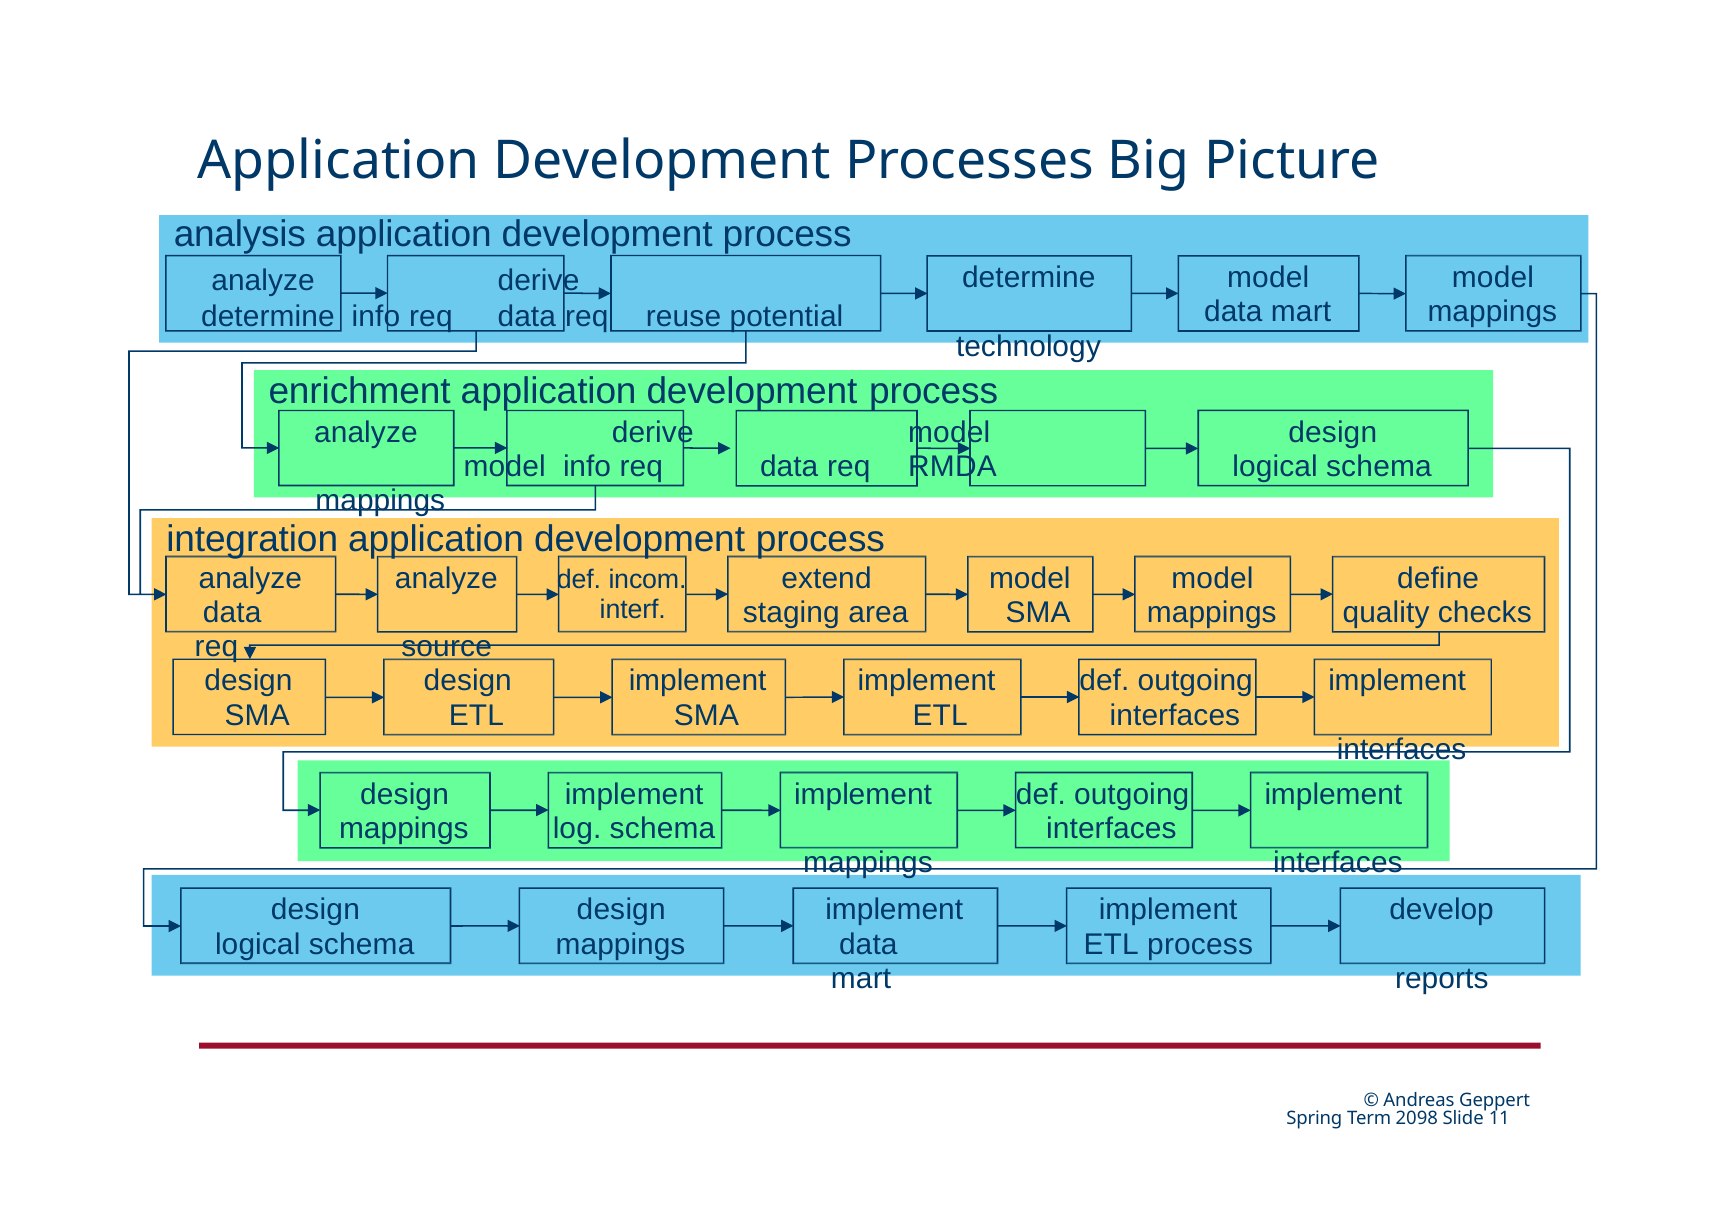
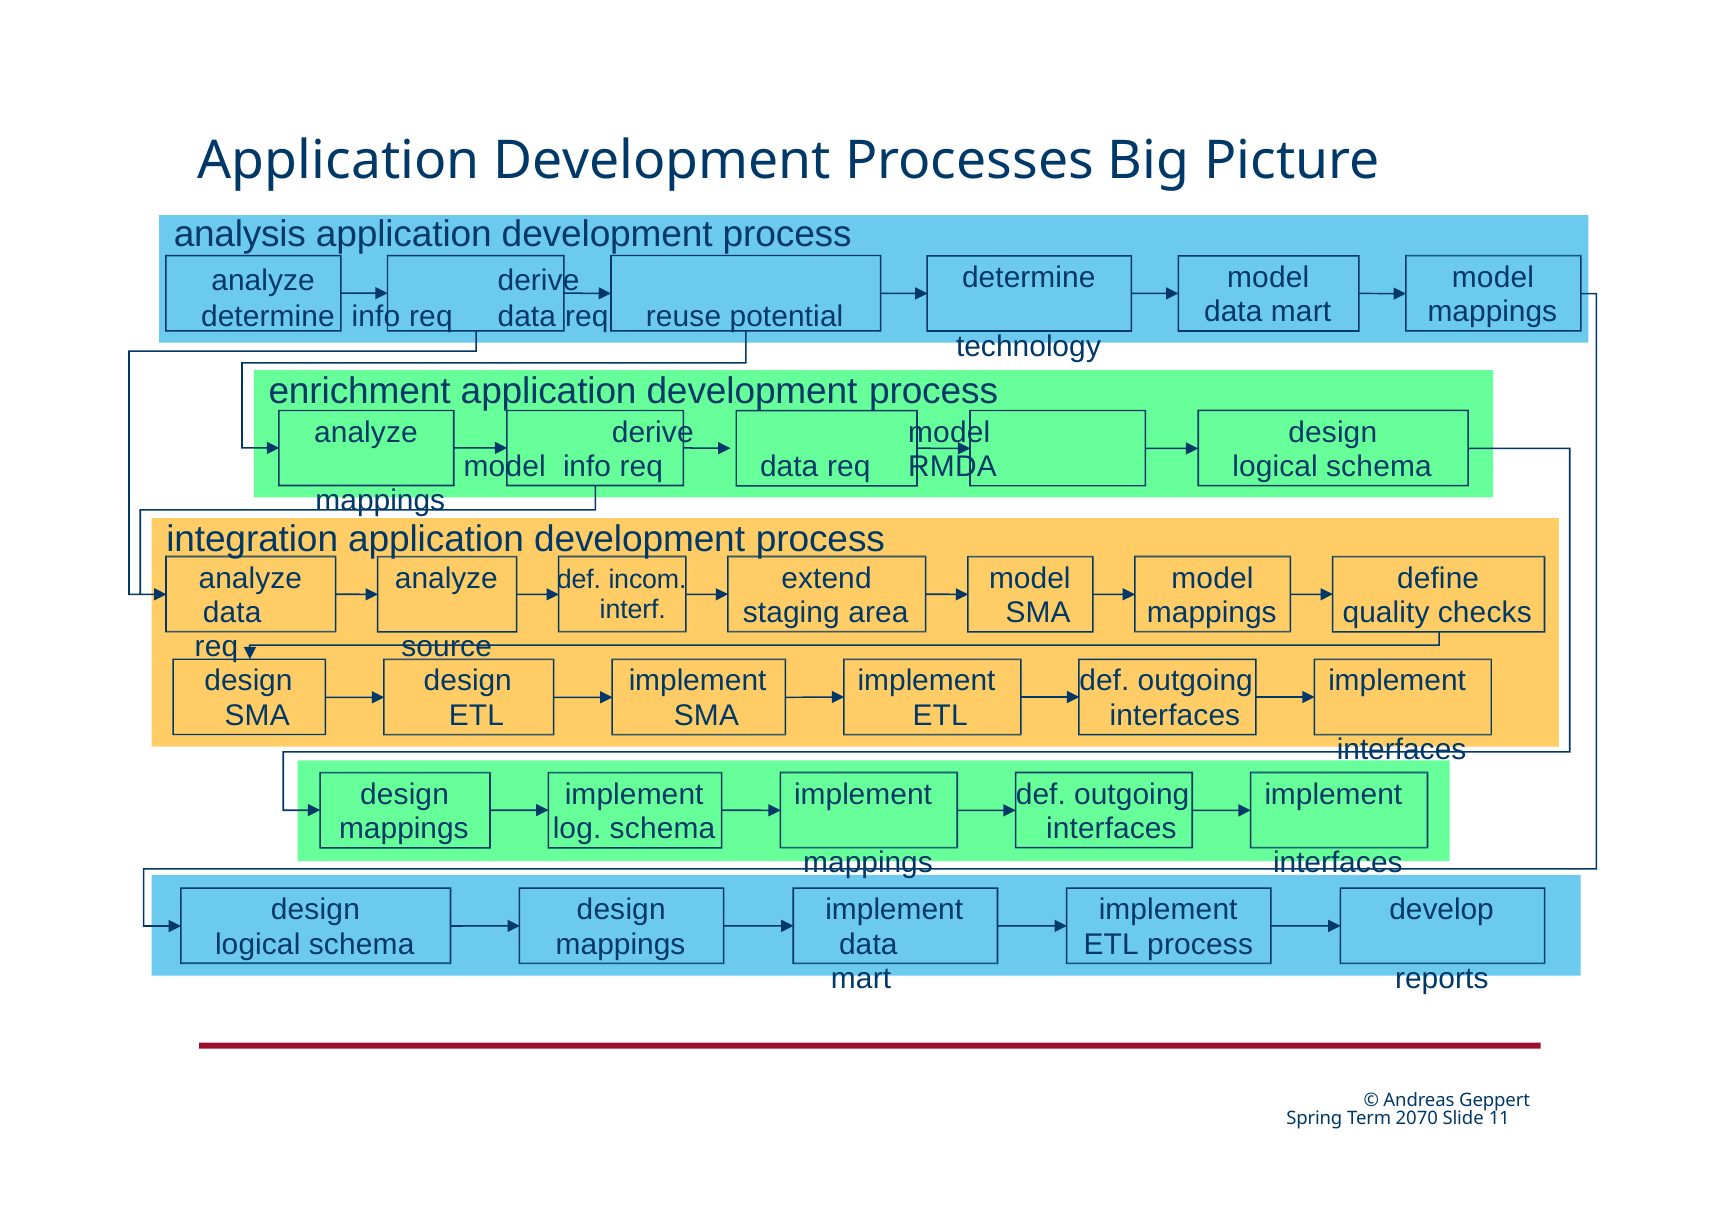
2098: 2098 -> 2070 (1417, 1119)
